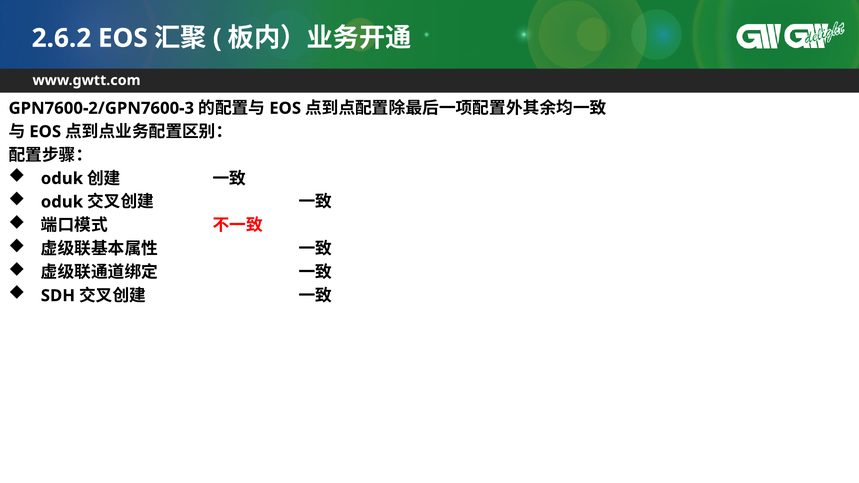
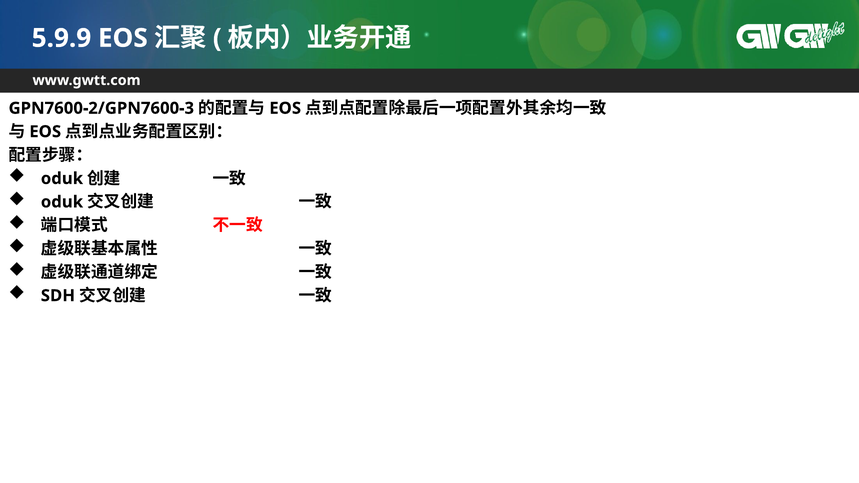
2.6.2: 2.6.2 -> 5.9.9 (61, 38)
